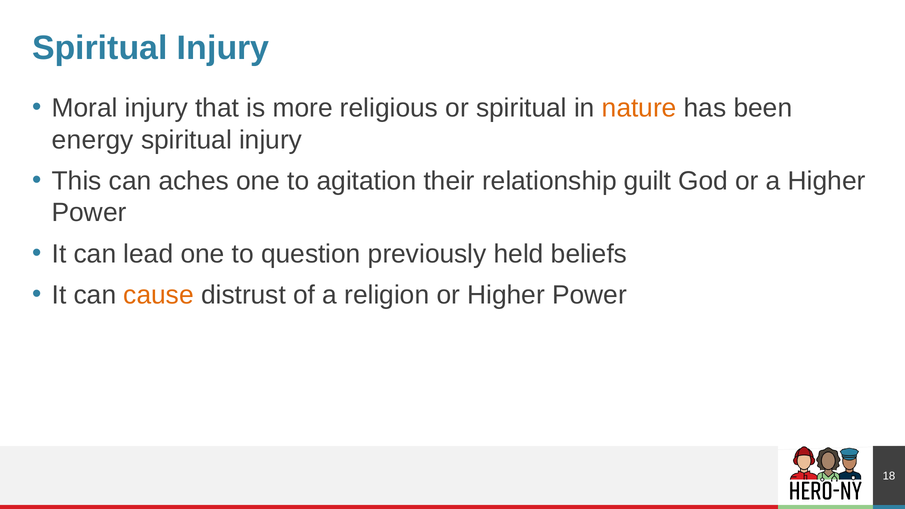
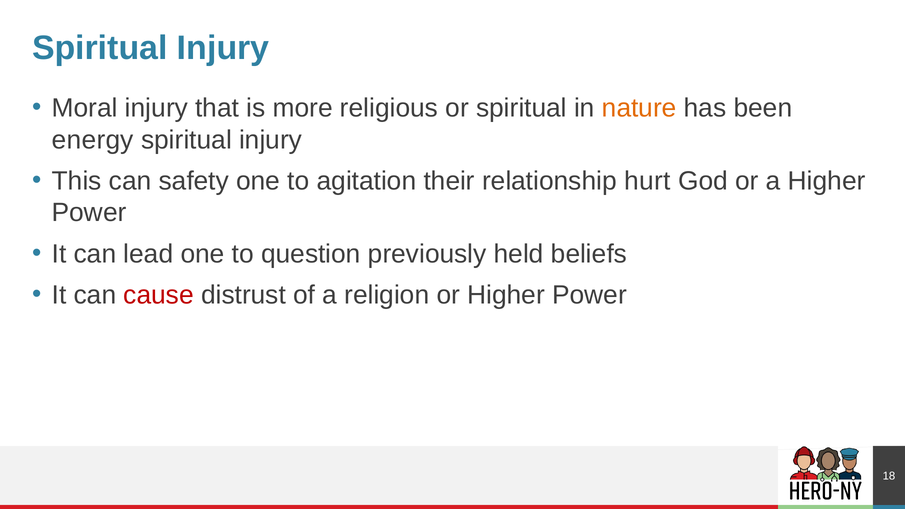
aches: aches -> safety (194, 181)
guilt: guilt -> hurt (647, 181)
cause colour: orange -> red (159, 295)
